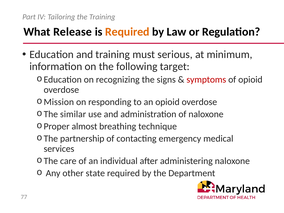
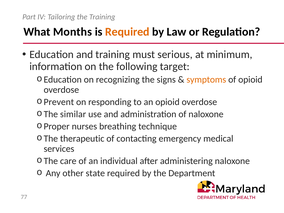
Release: Release -> Months (73, 32)
symptoms colour: red -> orange (206, 80)
Mission: Mission -> Prevent (59, 102)
almost: almost -> nurses (84, 126)
partnership: partnership -> therapeutic (82, 139)
